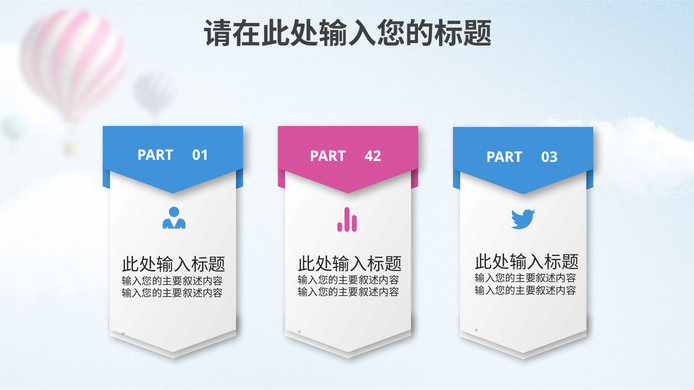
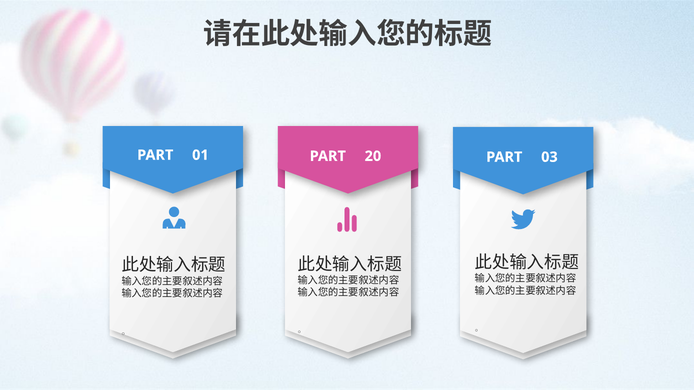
42: 42 -> 20 (373, 156)
